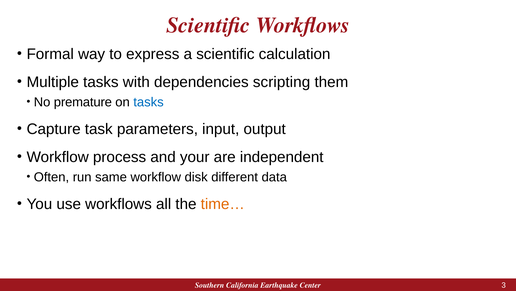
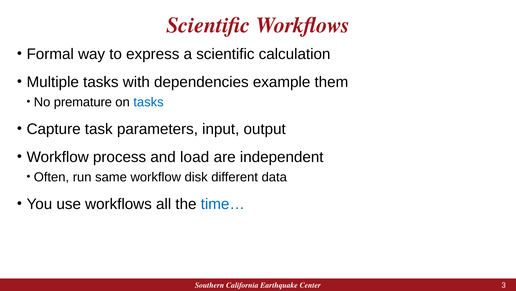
scripting: scripting -> example (282, 82)
your: your -> load (195, 157)
time… colour: orange -> blue (223, 203)
